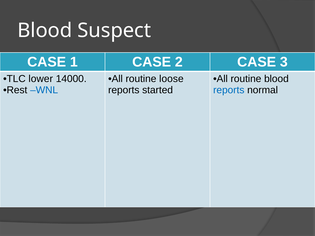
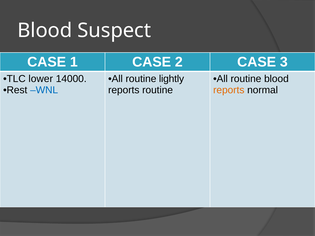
loose: loose -> lightly (171, 79)
reports started: started -> routine (158, 90)
reports colour: blue -> orange (229, 90)
